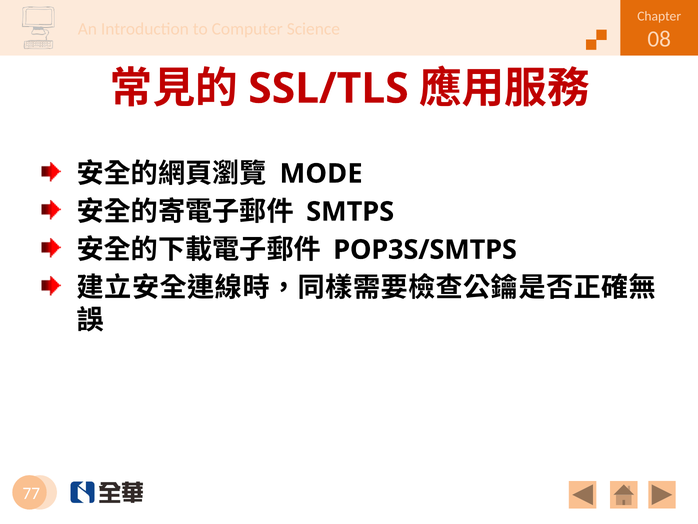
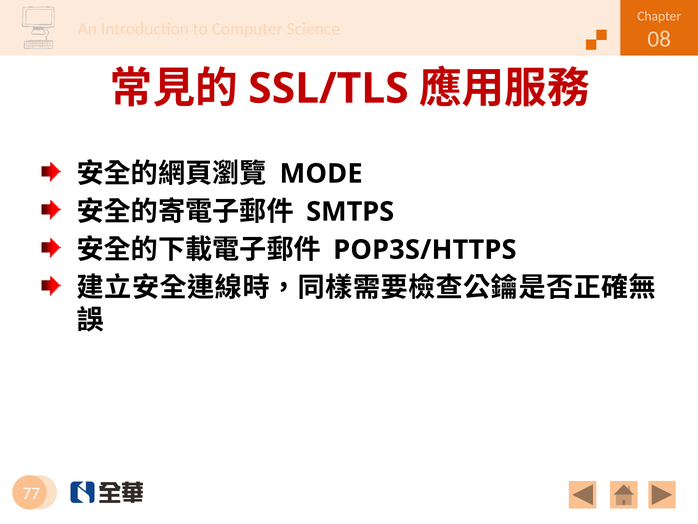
POP3S/SMTPS: POP3S/SMTPS -> POP3S/HTTPS (425, 250)
